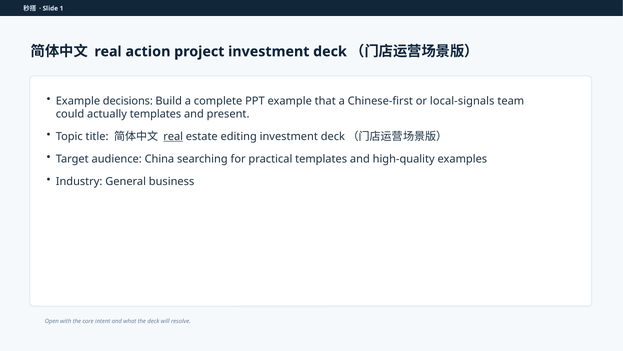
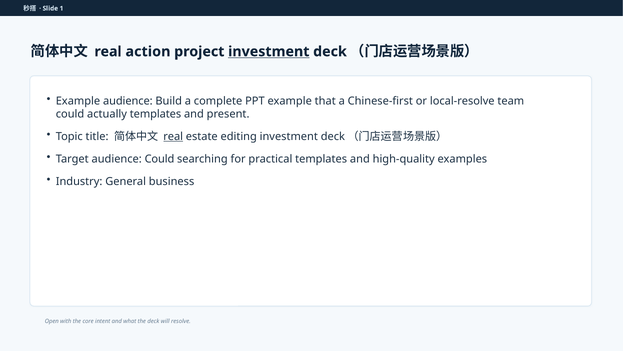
investment underline: none -> present (269, 51)
Example decisions: decisions -> audience (128, 101)
local-signals: local-signals -> local-resolve (462, 101)
audience China: China -> Could (159, 159)
